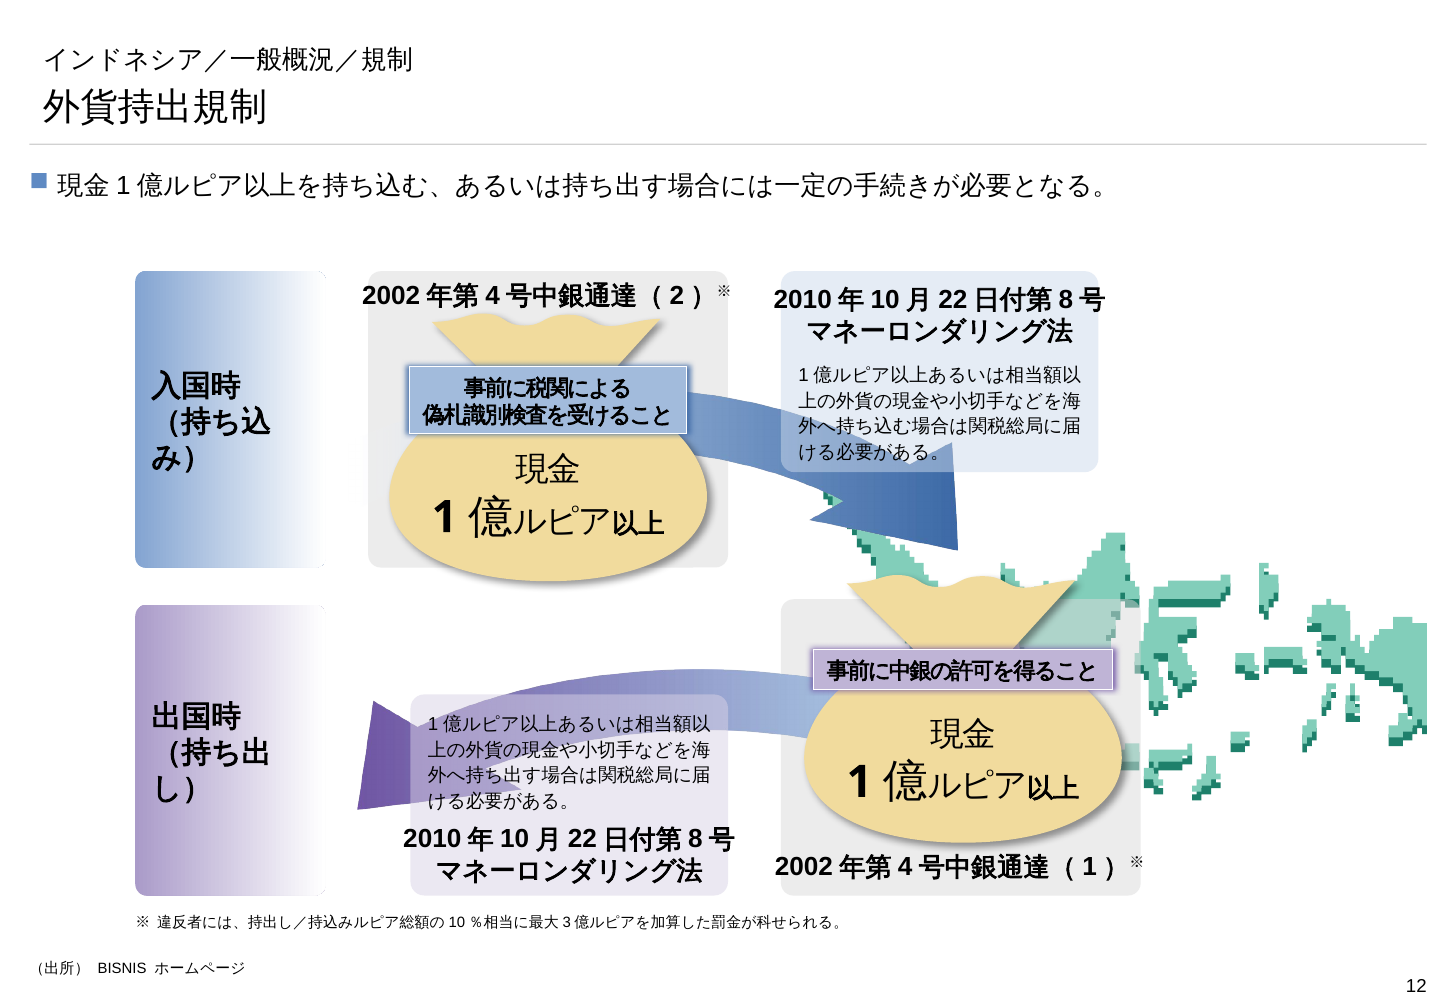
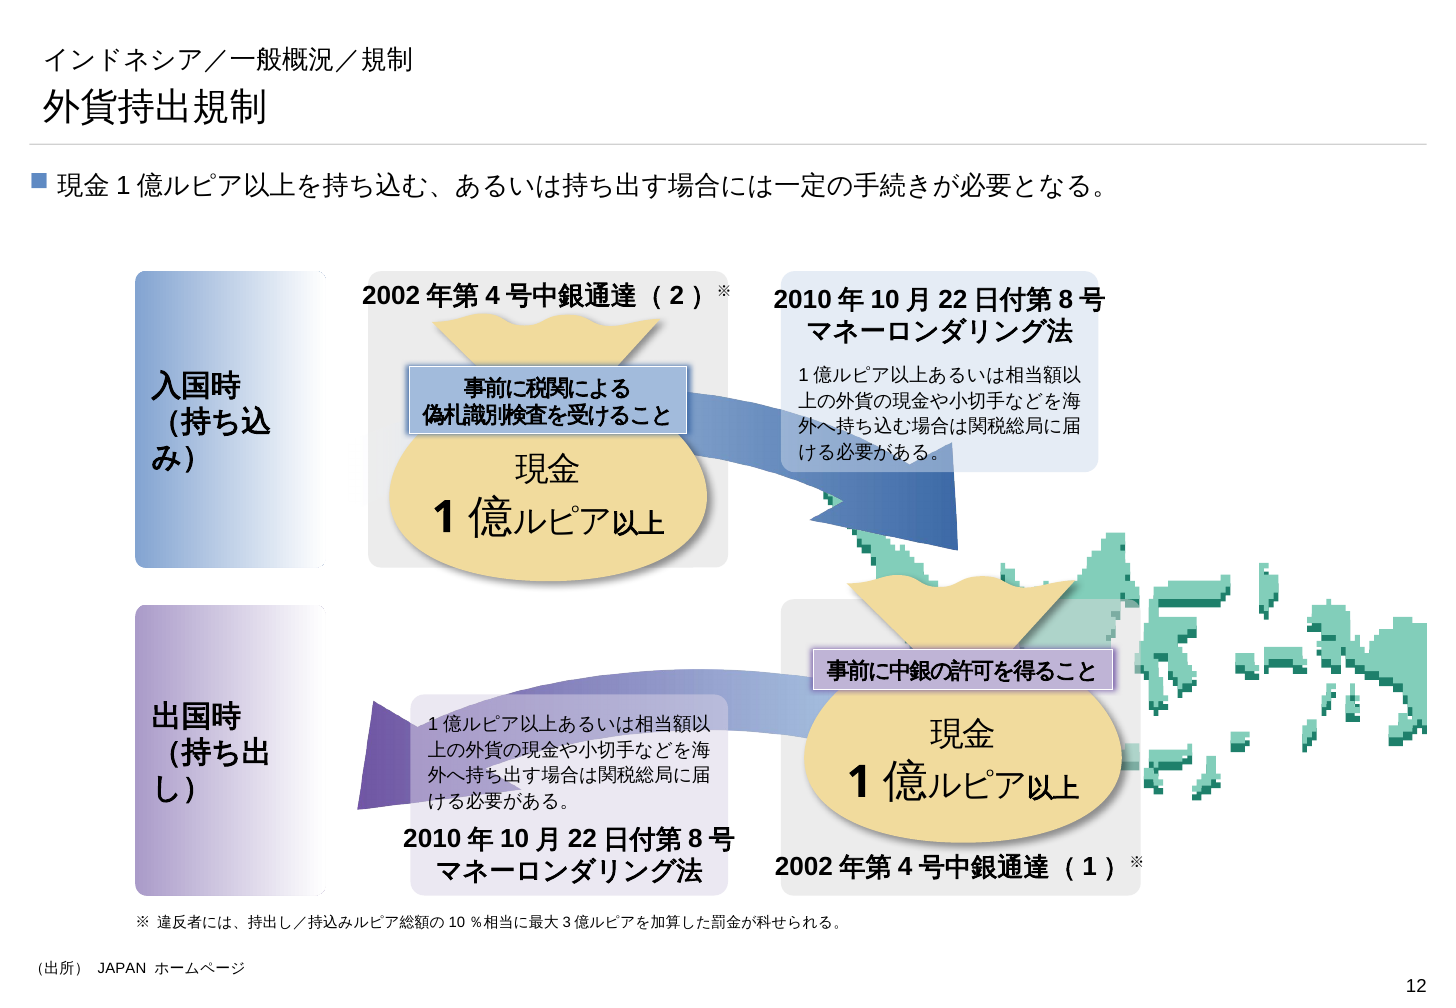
BISNIS: BISNIS -> JAPAN (122, 969)
